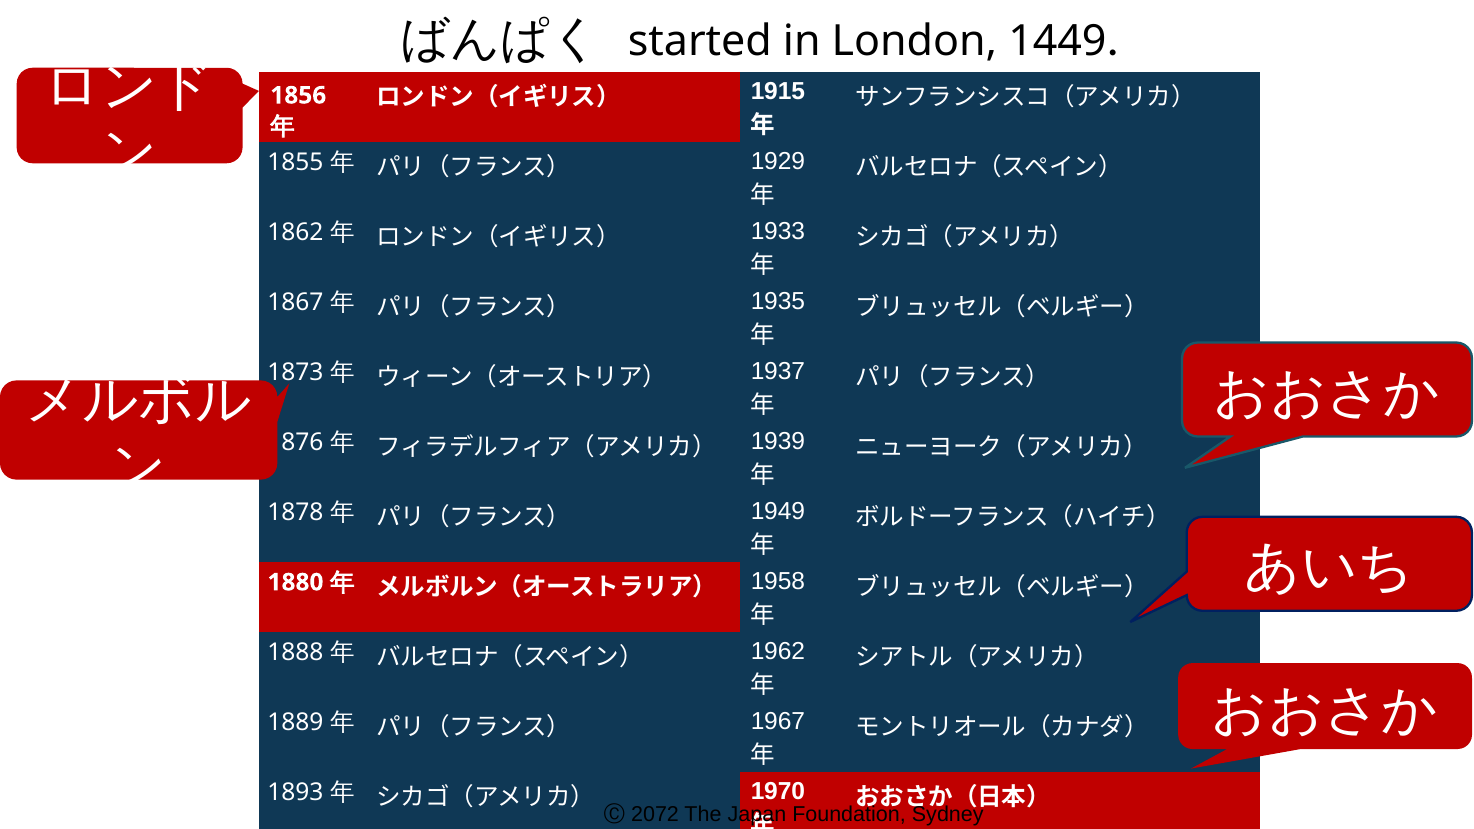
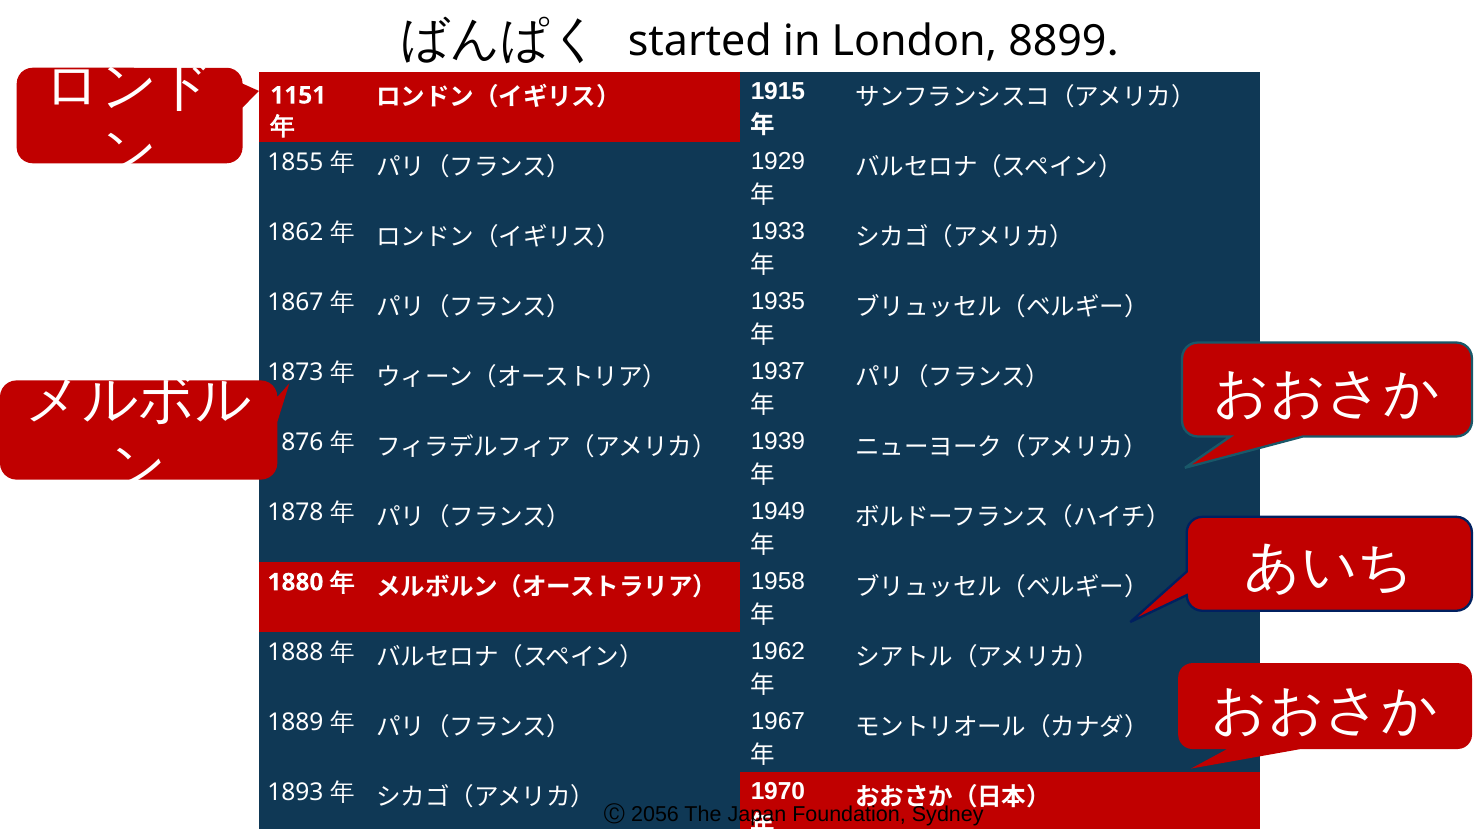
1449: 1449 -> 8899 (1057, 42)
1856: 1856 -> 1151 (298, 95)
2072: 2072 -> 2056 (655, 815)
